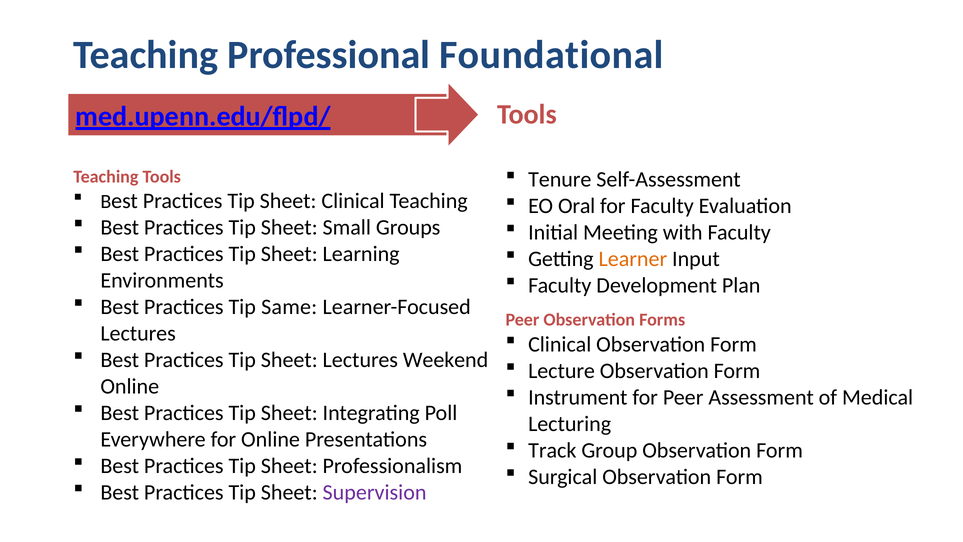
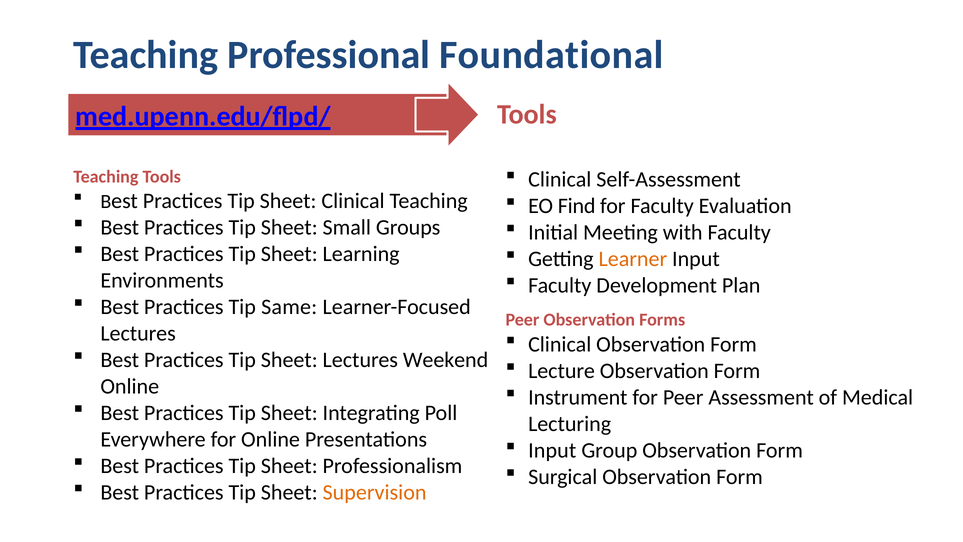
Tenure: Tenure -> Clinical (560, 179)
Oral: Oral -> Find (577, 206)
Track: Track -> Input (552, 450)
Supervision colour: purple -> orange (375, 492)
